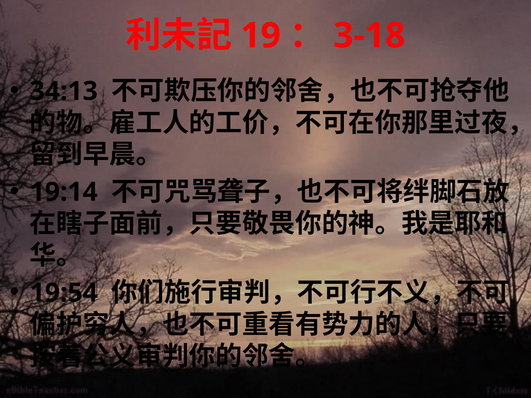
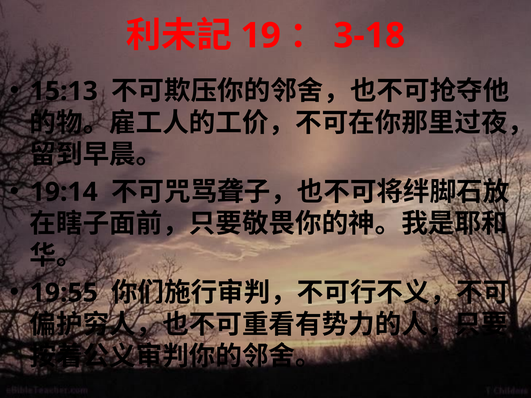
34:13: 34:13 -> 15:13 (64, 91)
19:54: 19:54 -> 19:55 (64, 293)
